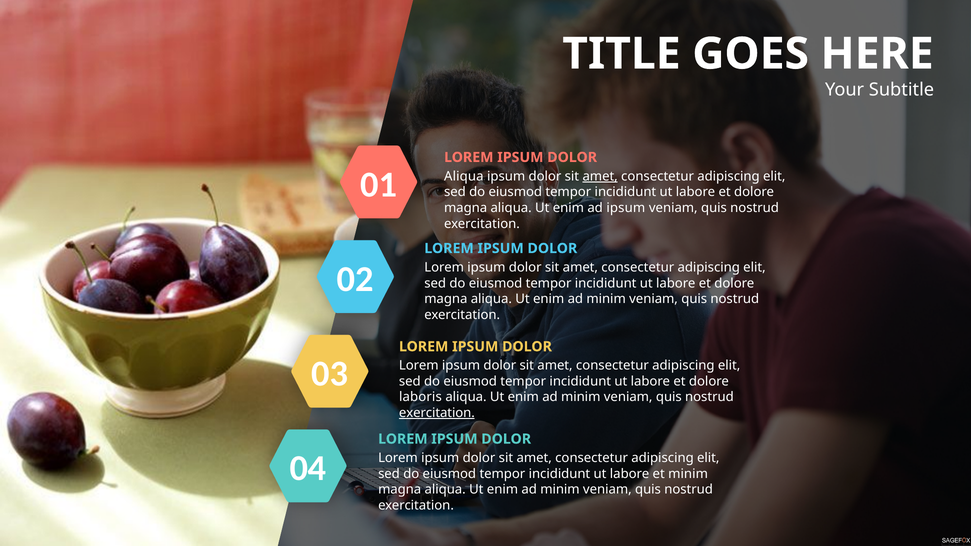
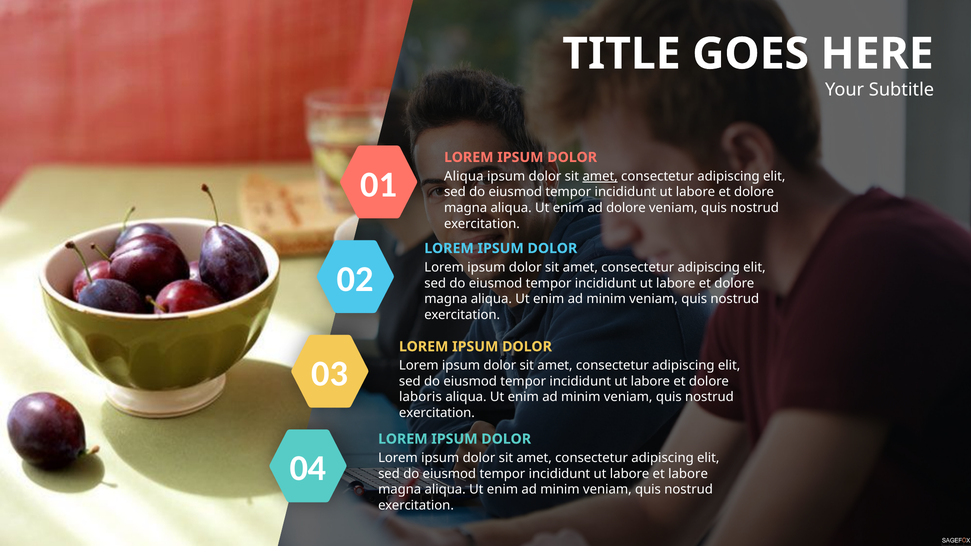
ad ipsum: ipsum -> dolore (626, 208)
exercitation underline: present -> none (437, 413)
et minim: minim -> labore (688, 474)
